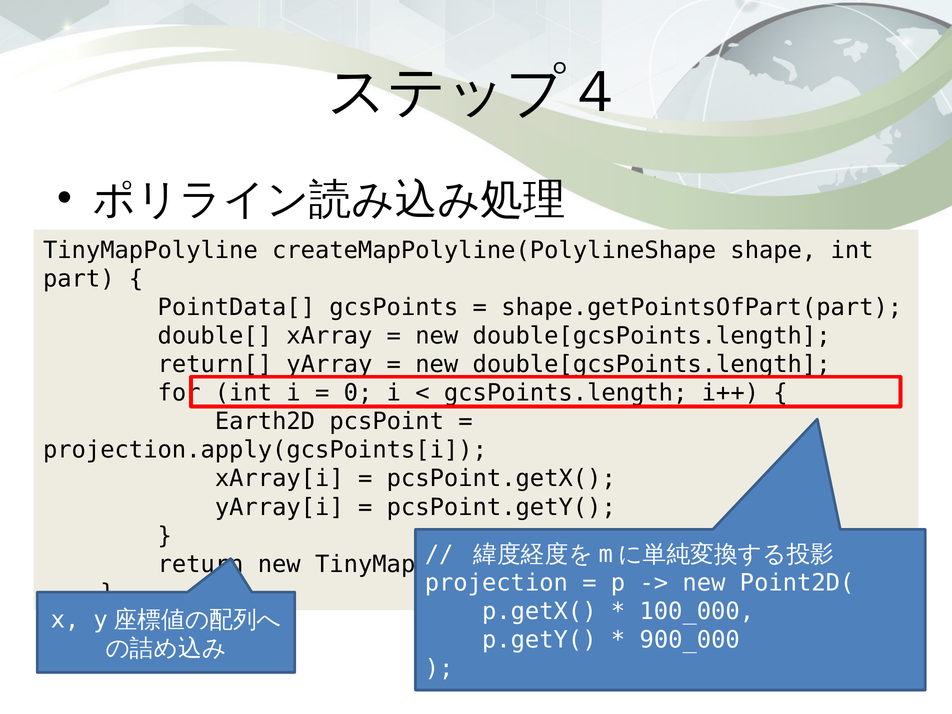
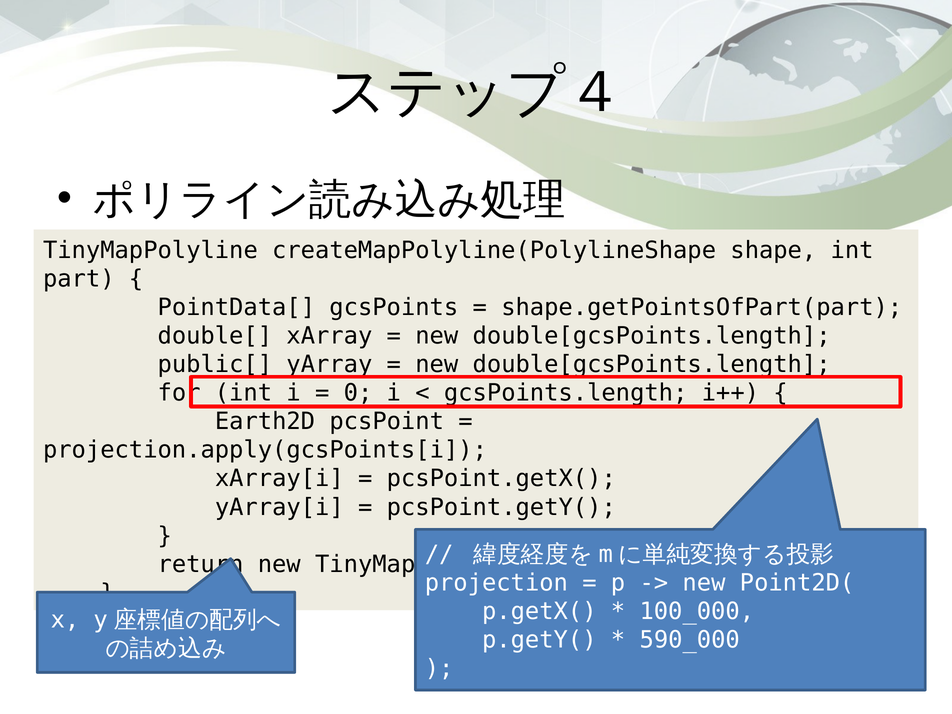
return[: return[ -> public[ (215, 364)
900_000: 900_000 -> 590_000 (690, 640)
